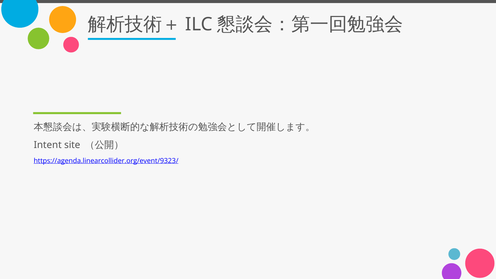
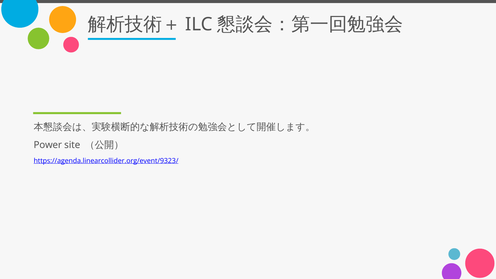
Intent: Intent -> Power (48, 145)
